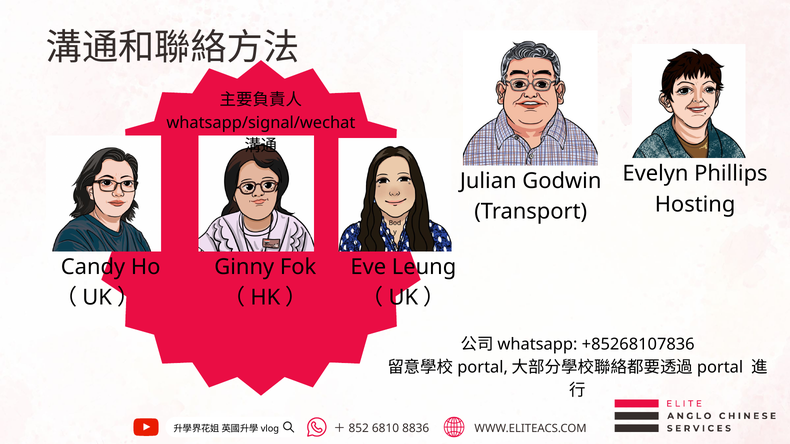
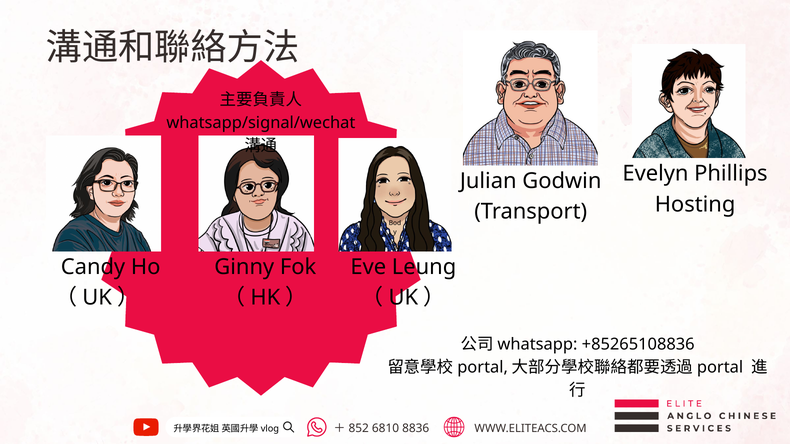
+85268107836: +85268107836 -> +85265108836 (638, 345)
